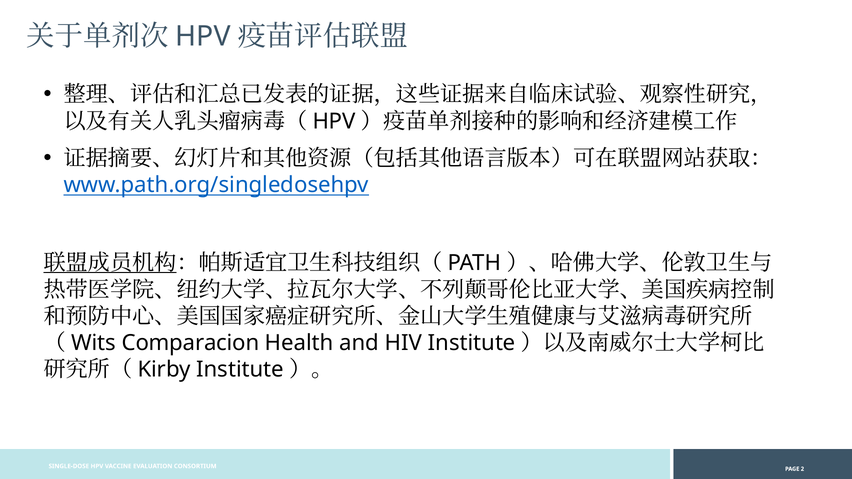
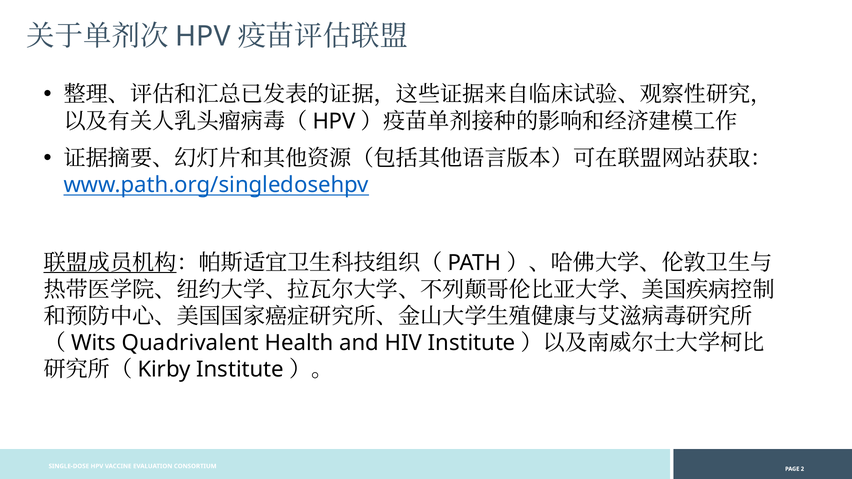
Comparacion: Comparacion -> Quadrivalent (190, 343)
